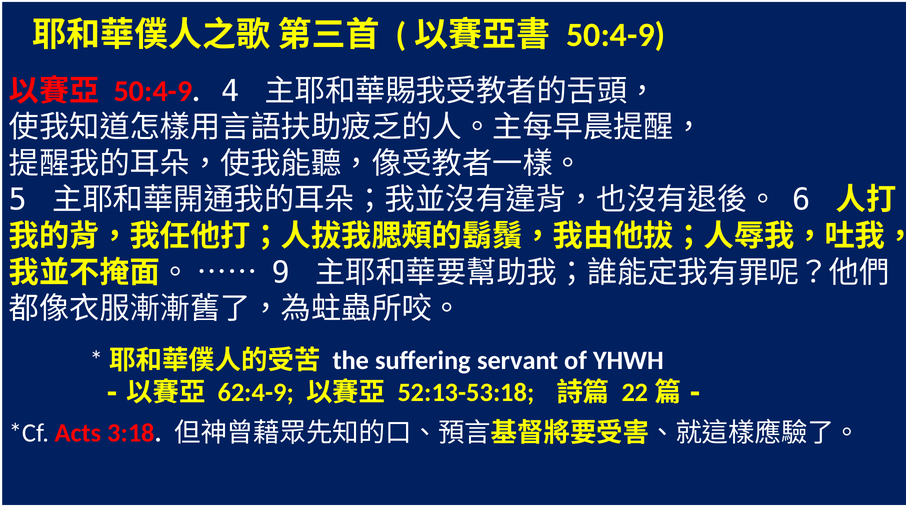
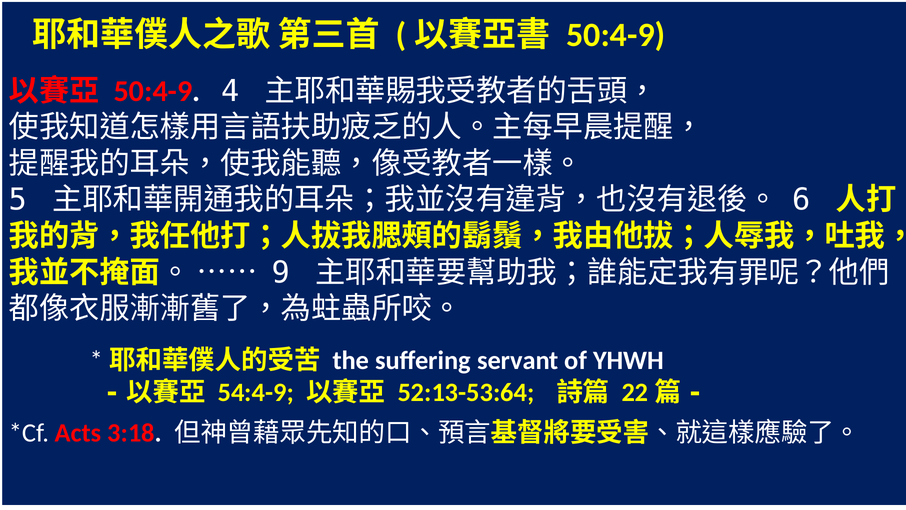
62:4-9: 62:4-9 -> 54:4-9 (256, 392)
52:13-53:18: 52:13-53:18 -> 52:13-53:64 (466, 392)
